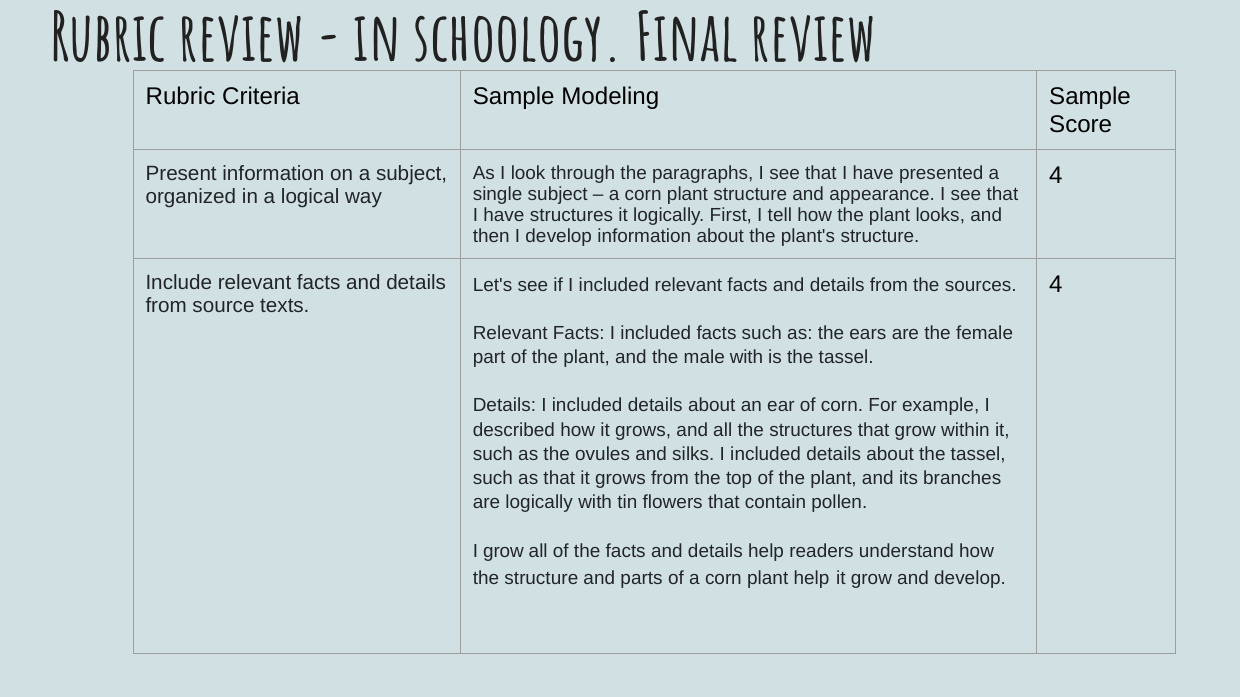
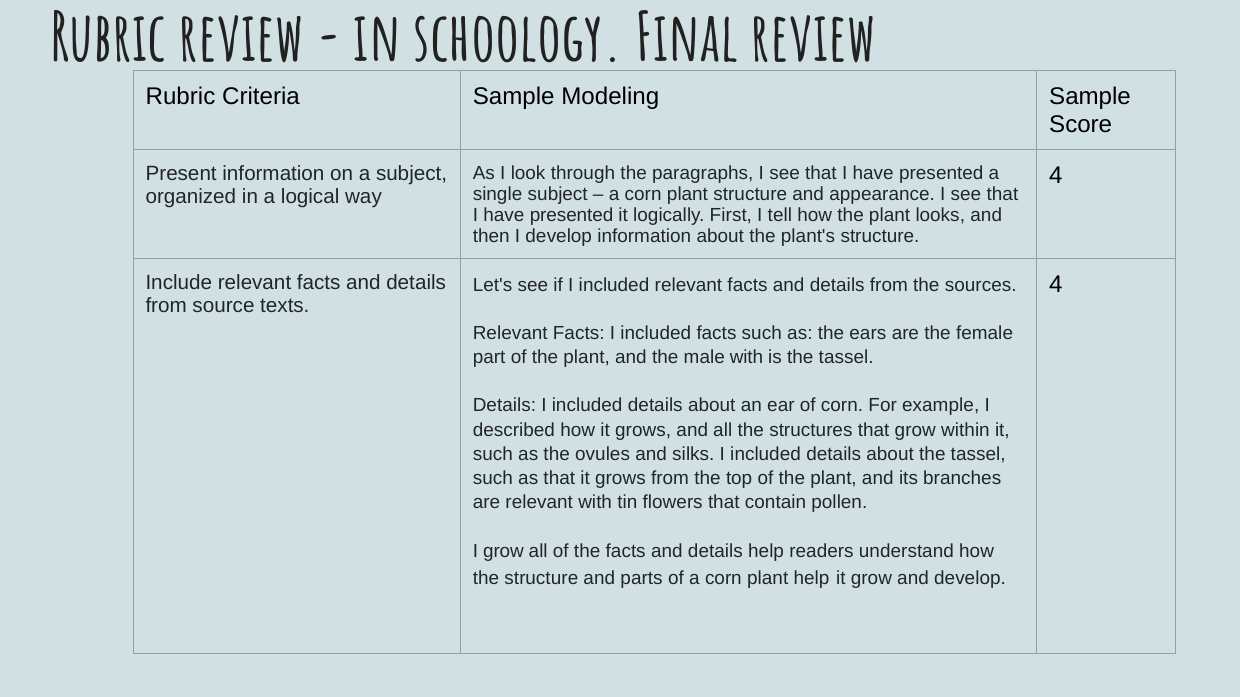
structures: structures -> presented (572, 215)
are logically: logically -> relevant (539, 503)
